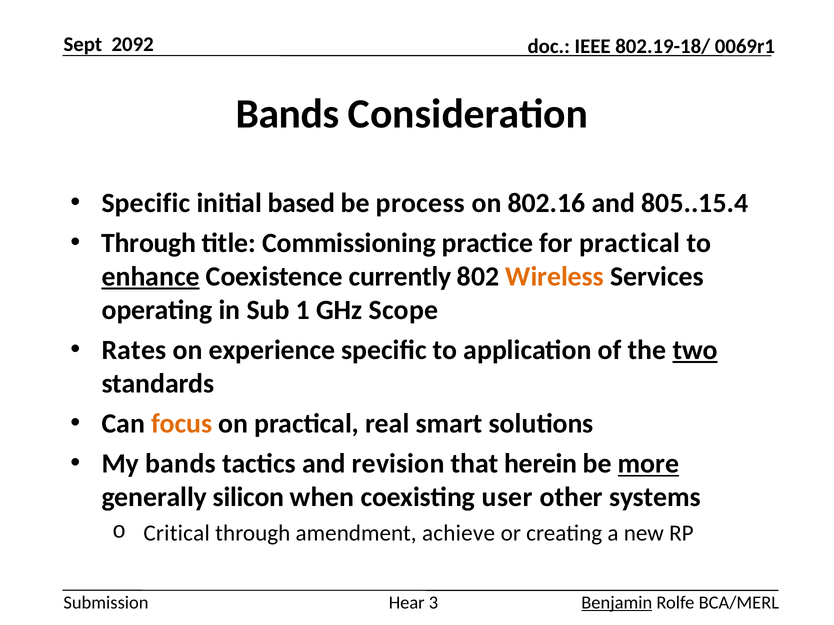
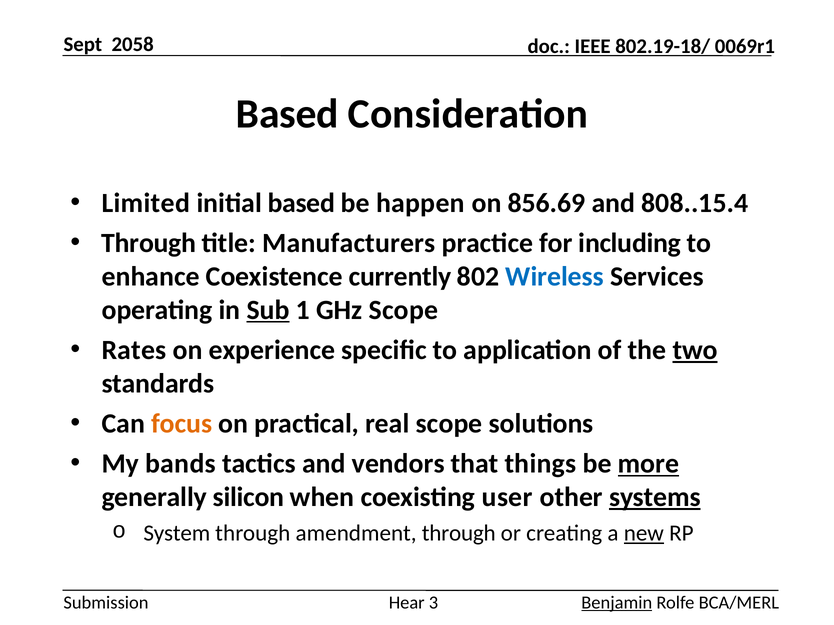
2092: 2092 -> 2058 (133, 44)
Bands: Bands -> Based (287, 114)
Specific: Specific -> Limited (146, 203)
process: process -> happen (420, 203)
802.16: 802.16 -> 856.69 (547, 203)
805..15.4: 805..15.4 -> 808..15.4 (695, 203)
Commissioning: Commissioning -> Manufacturers (349, 243)
for practical: practical -> including (630, 243)
enhance underline: present -> none (151, 277)
Wireless colour: orange -> blue (555, 277)
Sub underline: none -> present (268, 310)
real smart: smart -> scope (449, 424)
revision: revision -> vendors (398, 464)
herein: herein -> things (540, 464)
systems underline: none -> present (655, 498)
Critical: Critical -> System (177, 534)
amendment achieve: achieve -> through (459, 534)
new underline: none -> present (644, 534)
